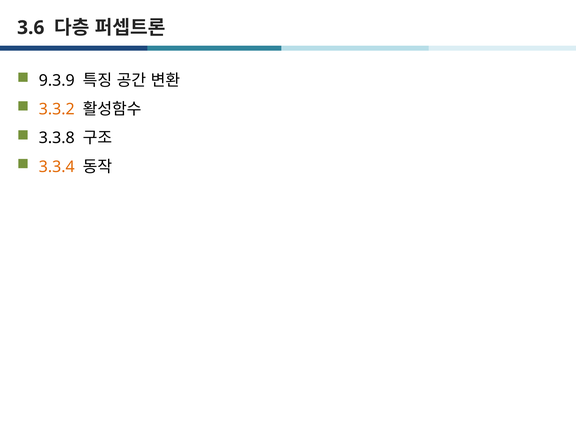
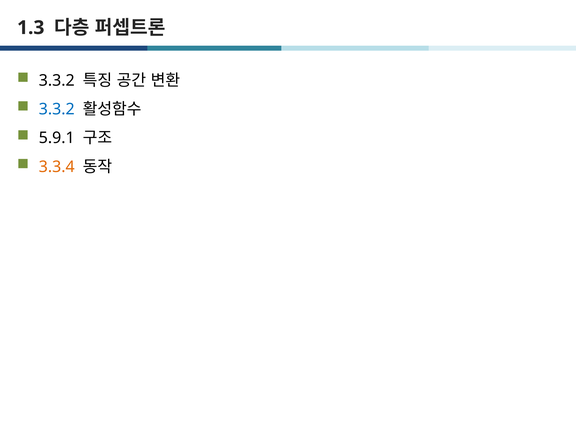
3.6: 3.6 -> 1.3 (31, 28)
9.3.9: 9.3.9 -> 3.3.2 (57, 80)
3.3.2 colour: orange -> blue (57, 109)
3.3.8: 3.3.8 -> 5.9.1 (57, 138)
